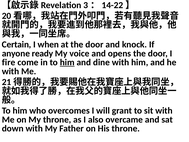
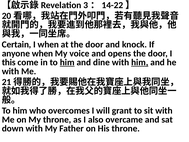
anyone ready: ready -> when (43, 53)
fire: fire -> this (9, 62)
him underline: none -> present (140, 62)
